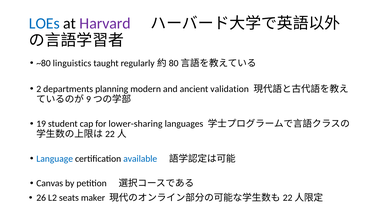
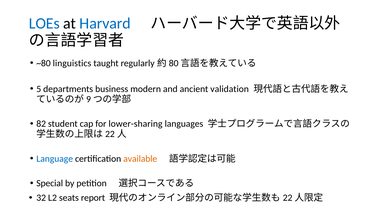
Harvard colour: purple -> blue (105, 23)
2: 2 -> 5 (39, 89)
planning: planning -> business (112, 89)
19: 19 -> 82 (41, 124)
available colour: blue -> orange (140, 159)
Canvas: Canvas -> Special (50, 184)
26: 26 -> 32 (41, 198)
maker: maker -> report (93, 198)
